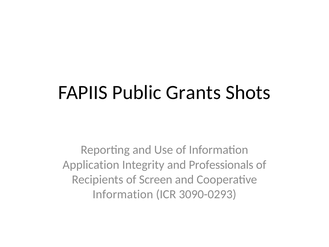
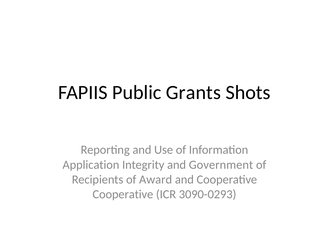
Professionals: Professionals -> Government (221, 165)
Screen: Screen -> Award (156, 179)
Information: Information -> Cooperative (123, 194)
